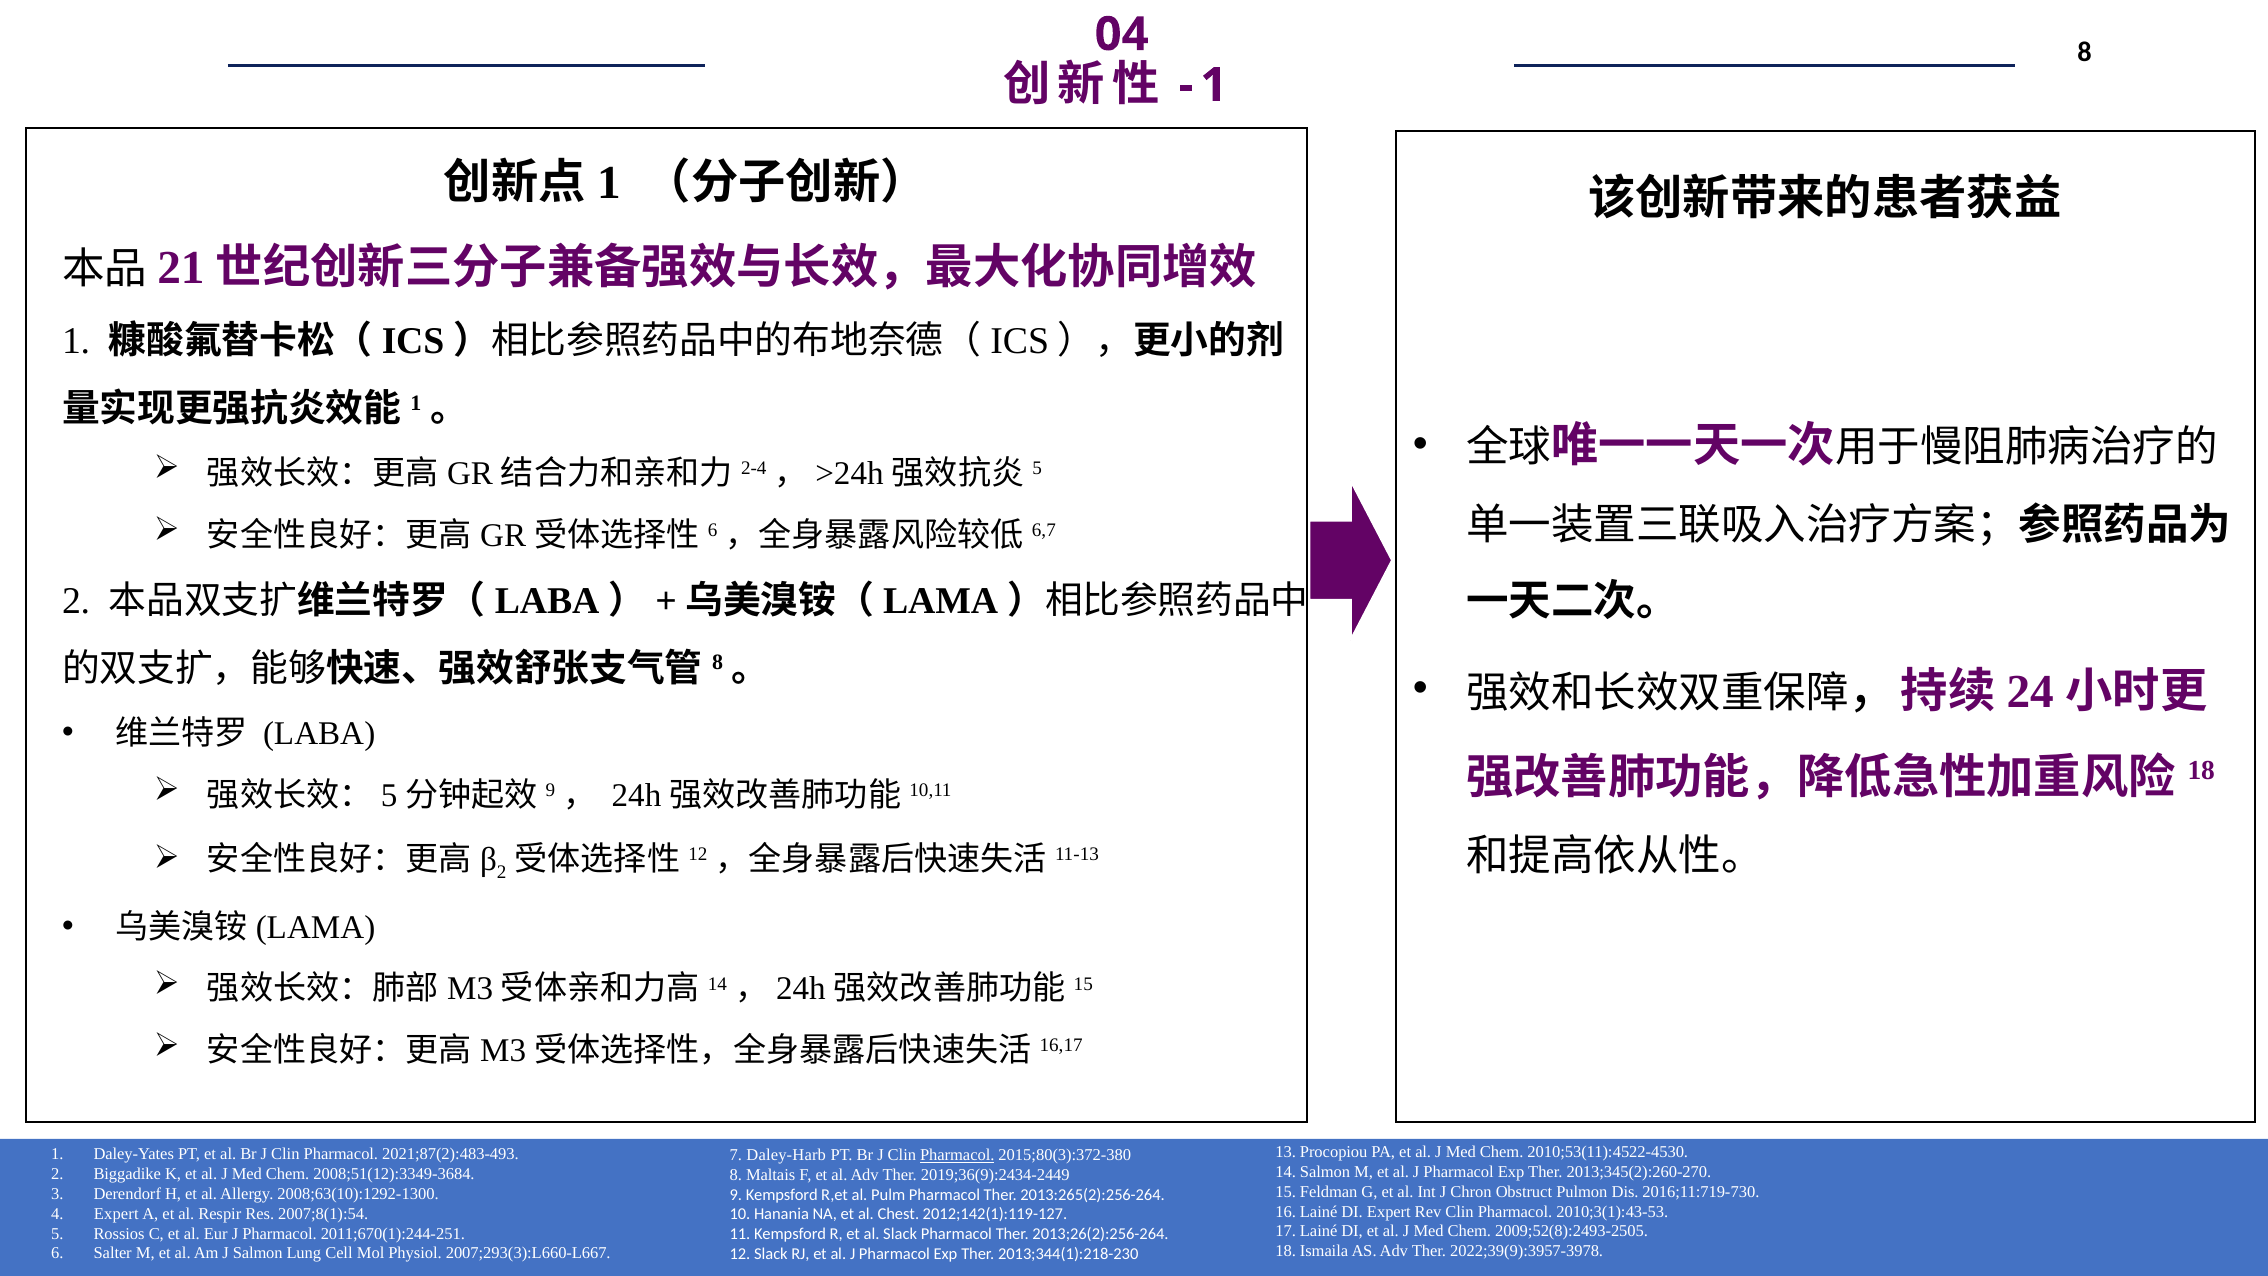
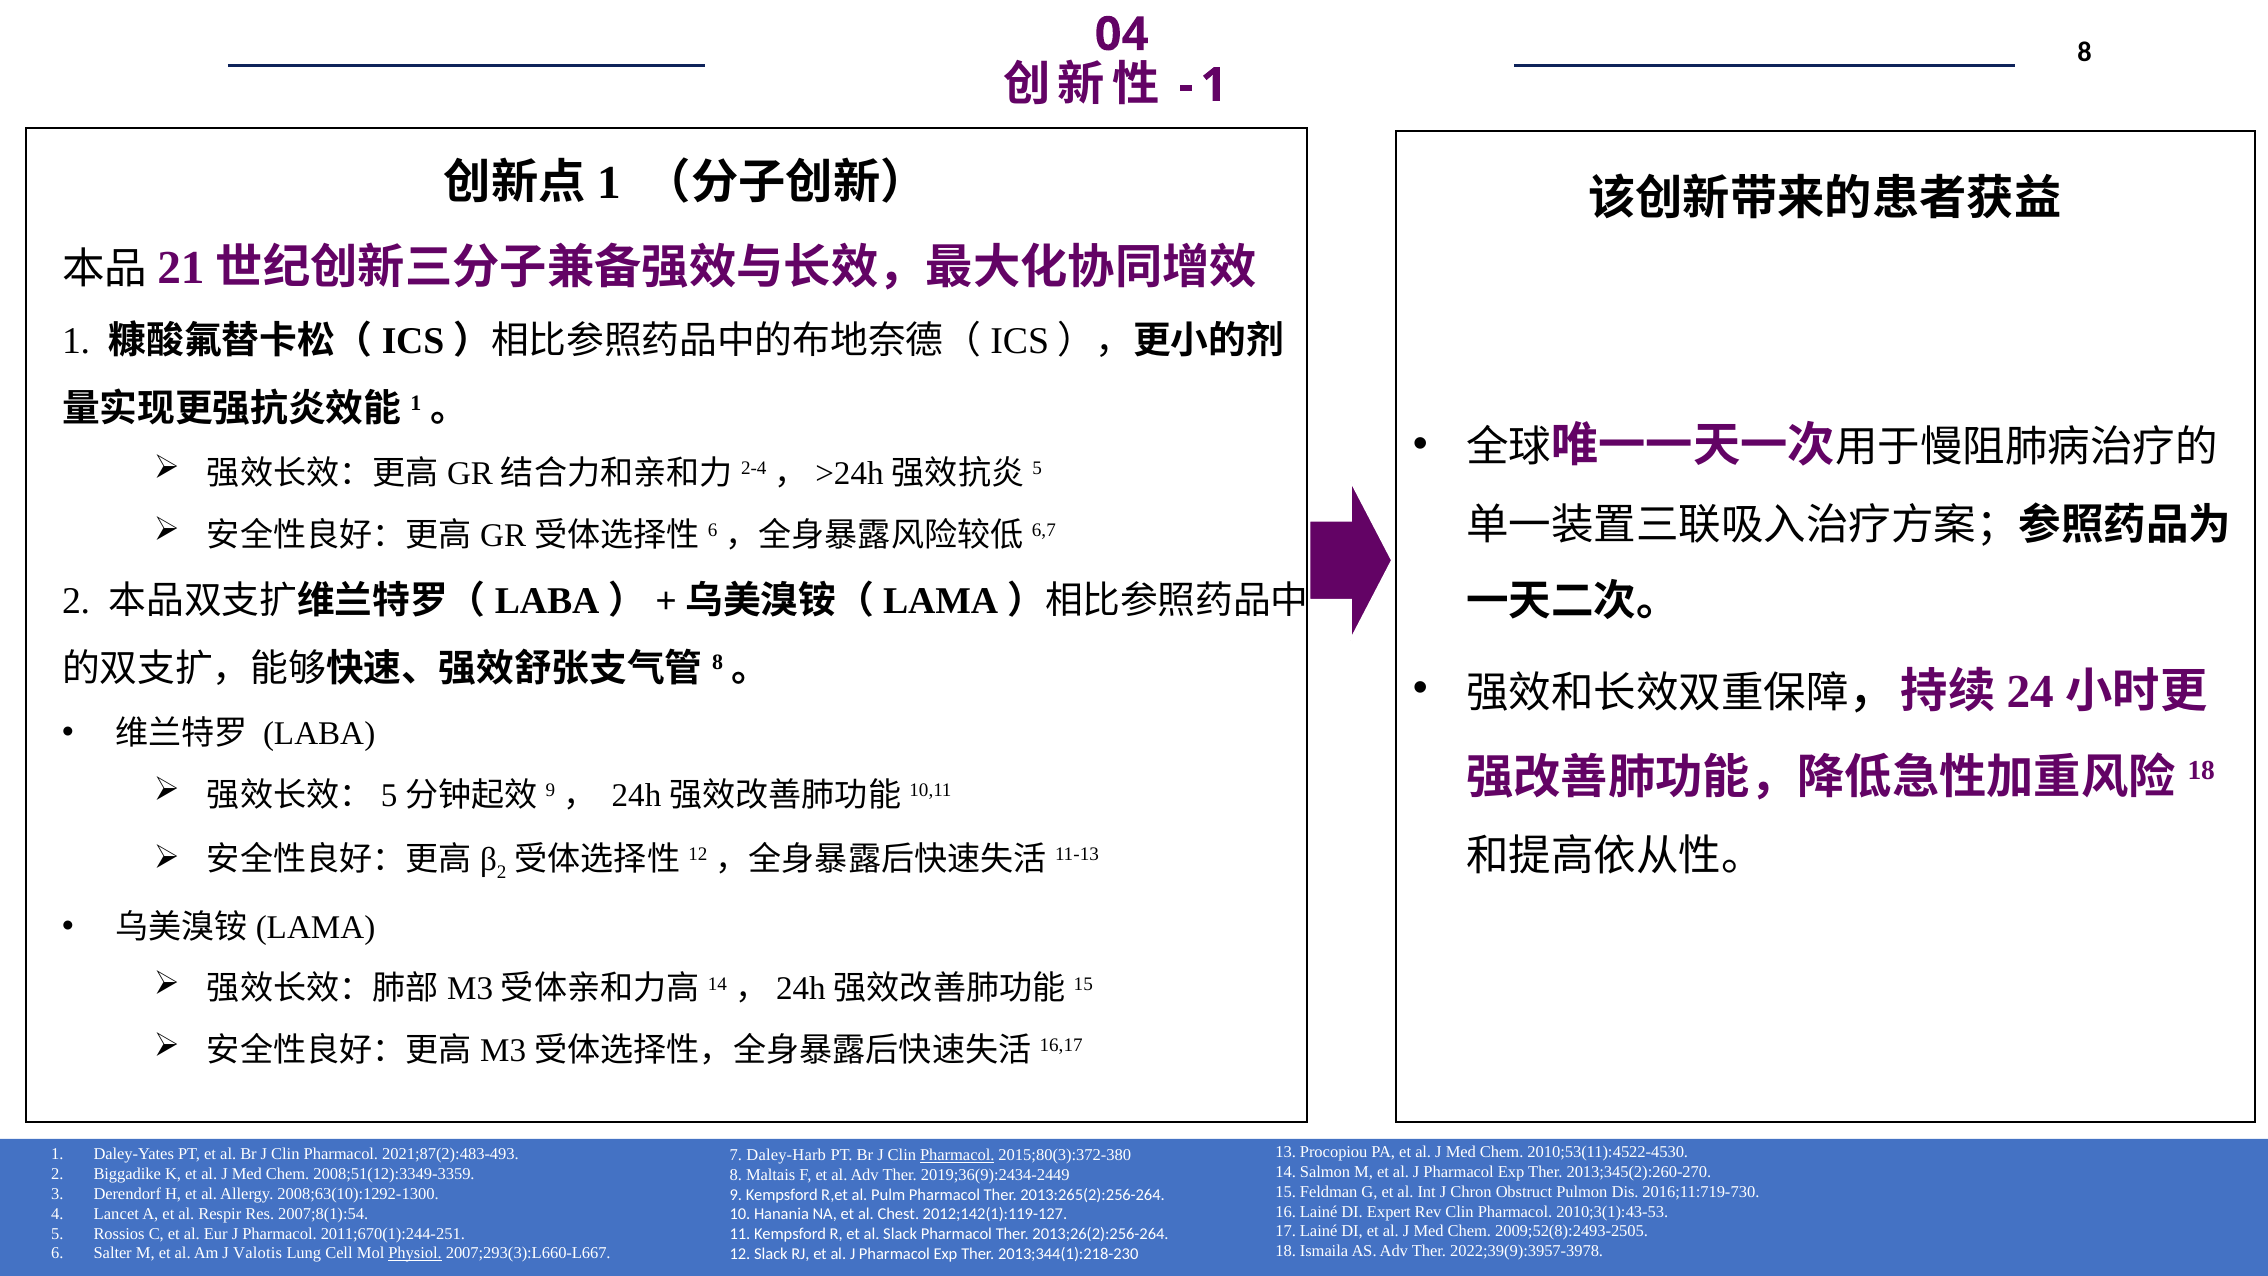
2008;51(12):3349-3684: 2008;51(12):3349-3684 -> 2008;51(12):3349-3359 (394, 1174)
Expert: Expert -> Lancet (116, 1213)
J Salmon: Salmon -> Valotis (258, 1253)
Physiol underline: none -> present (415, 1253)
